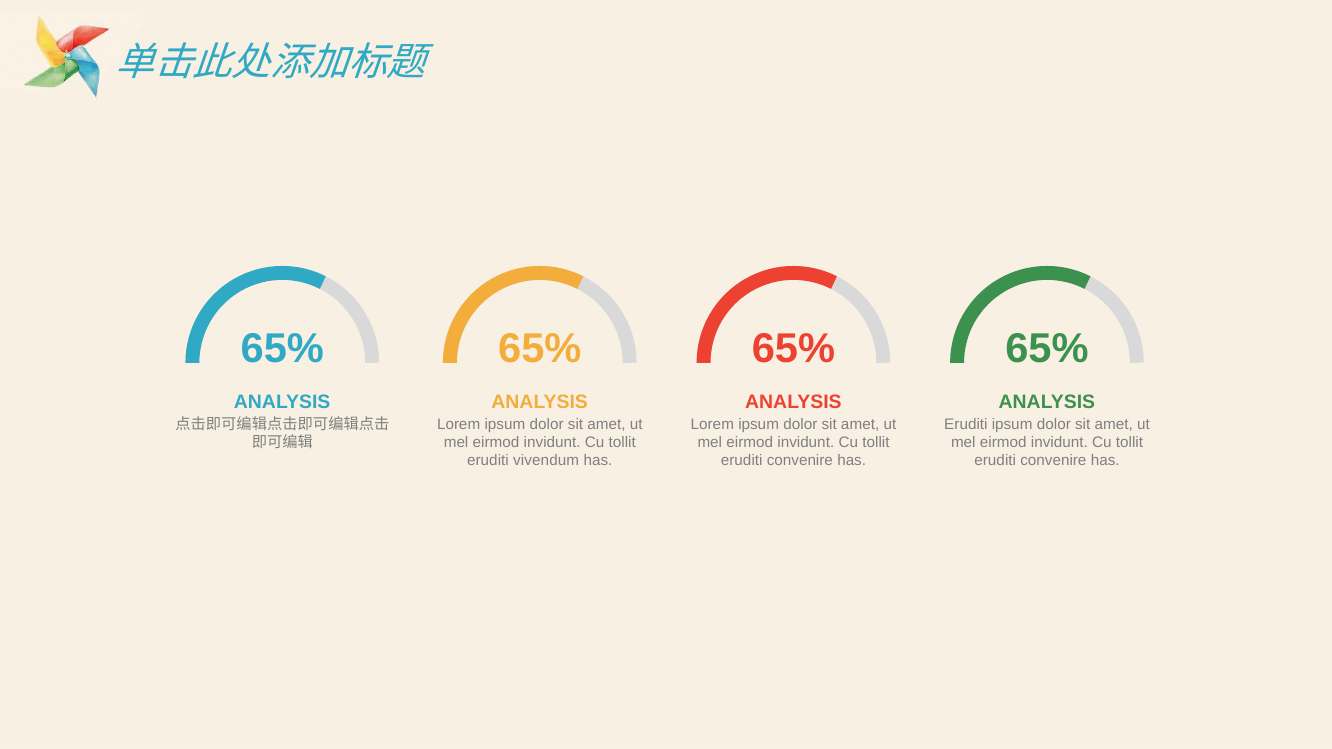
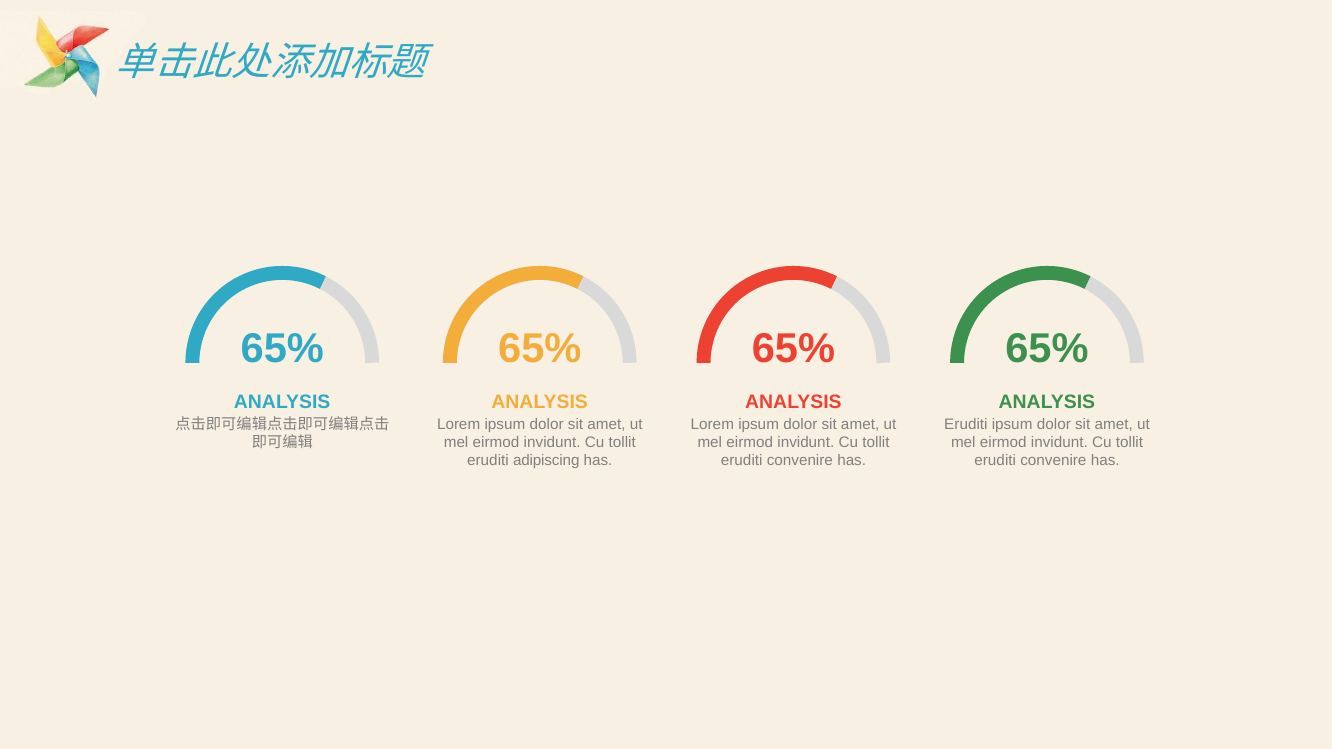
vivendum: vivendum -> adipiscing (546, 461)
